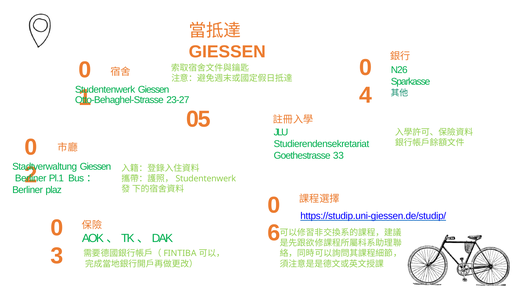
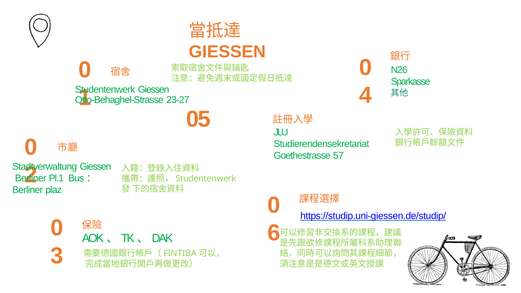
33: 33 -> 57 (338, 156)
